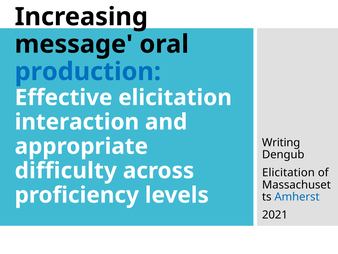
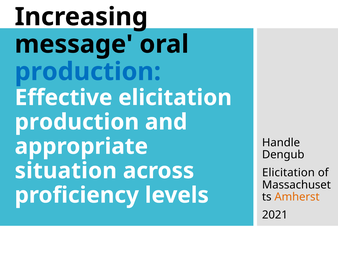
interaction: interaction -> production (77, 122)
Writing: Writing -> Handle (281, 142)
difficulty: difficulty -> situation (66, 170)
Amherst colour: blue -> orange (297, 197)
